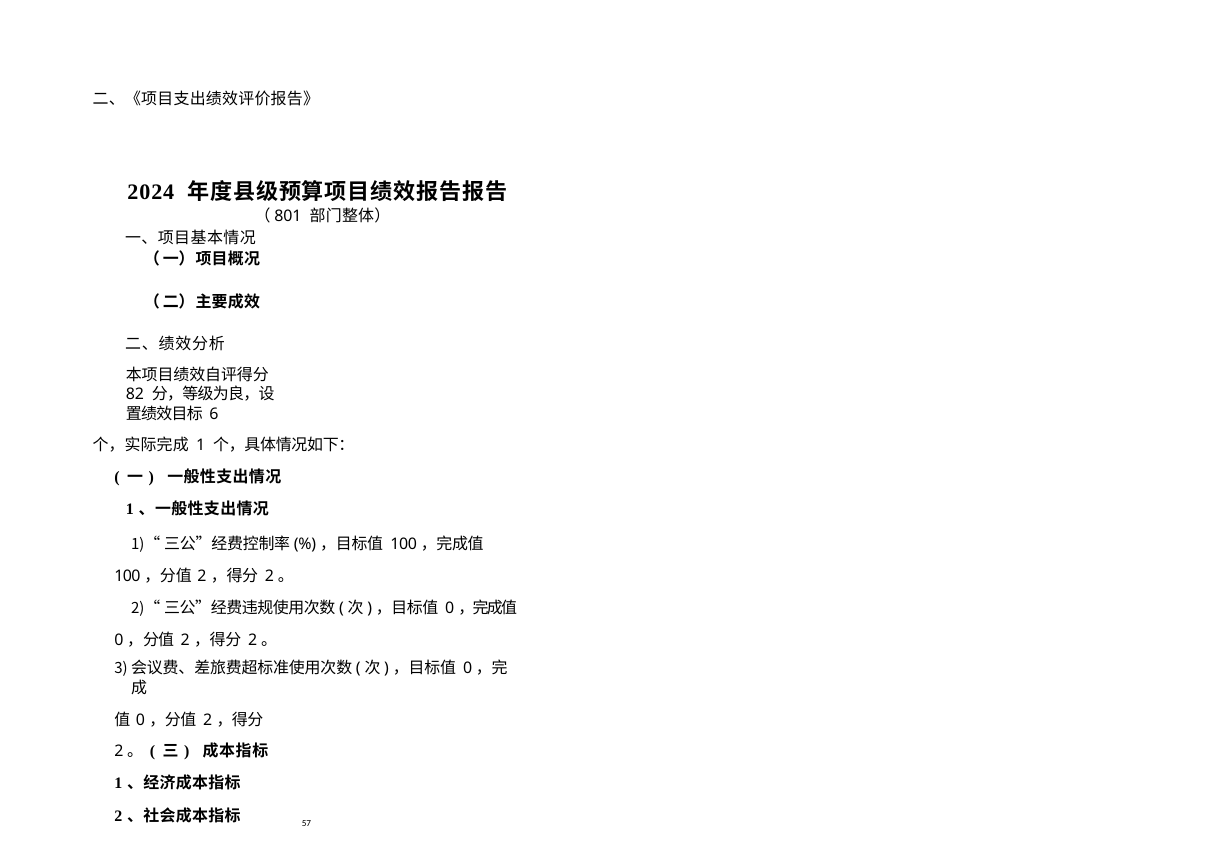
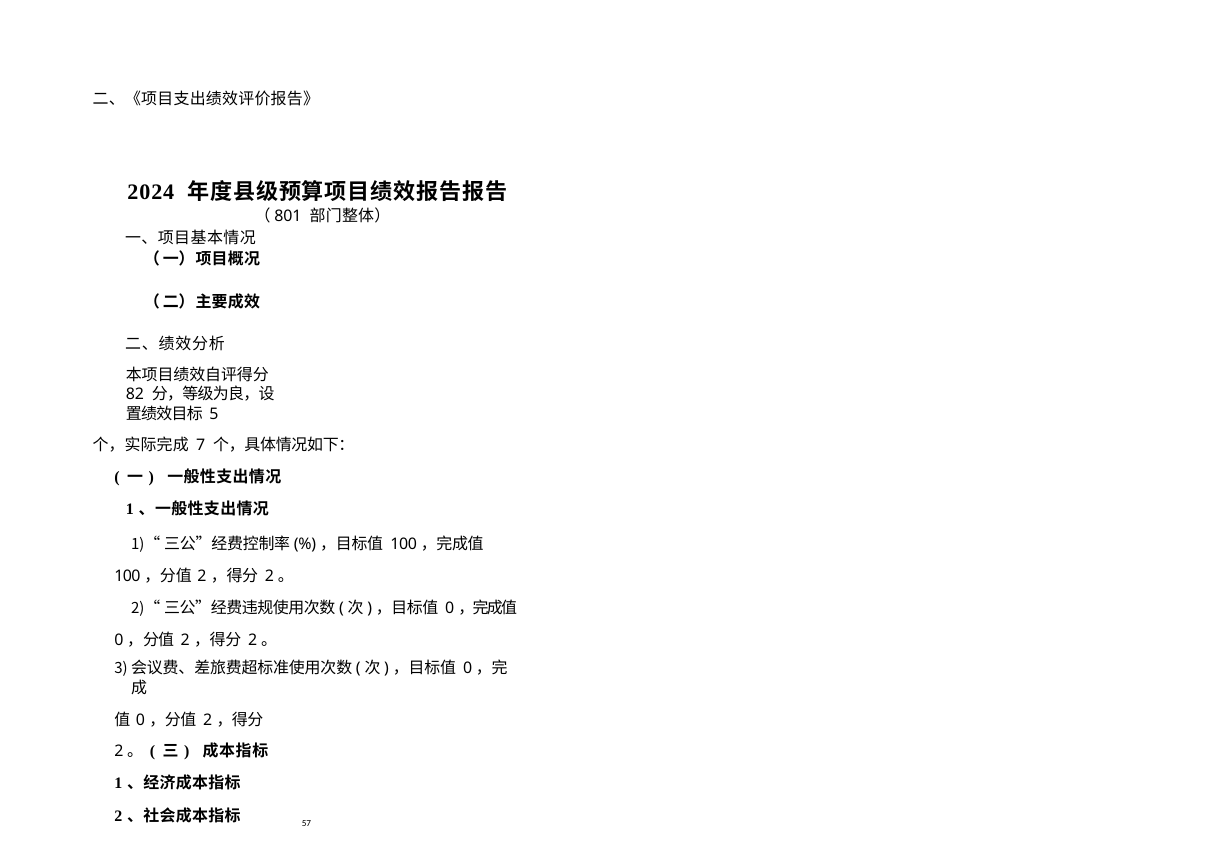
6: 6 -> 5 (214, 414)
1: 1 -> 7 (201, 445)
